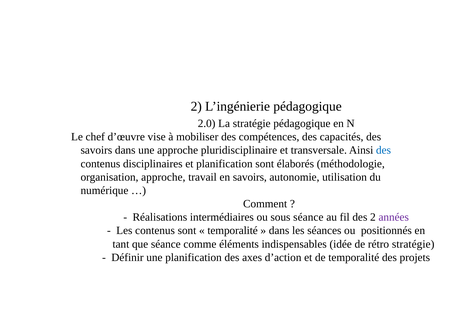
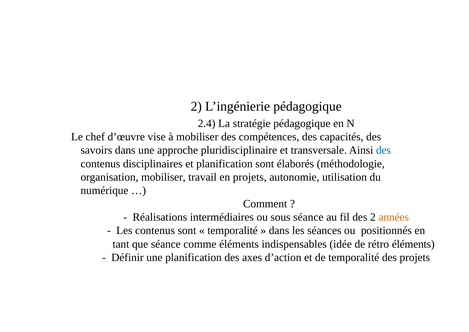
2.0: 2.0 -> 2.4 (207, 123)
organisation approche: approche -> mobiliser (163, 177)
en savoirs: savoirs -> projets (250, 177)
années colour: purple -> orange (394, 217)
rétro stratégie: stratégie -> éléments (413, 244)
